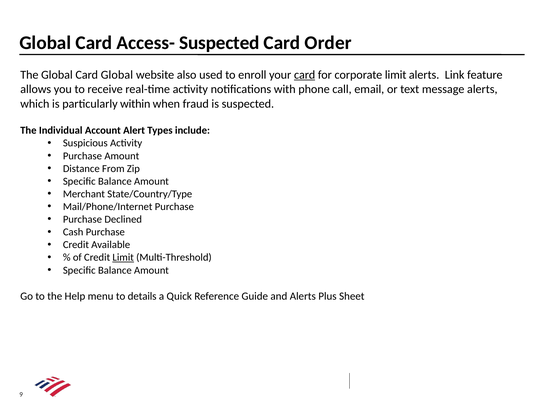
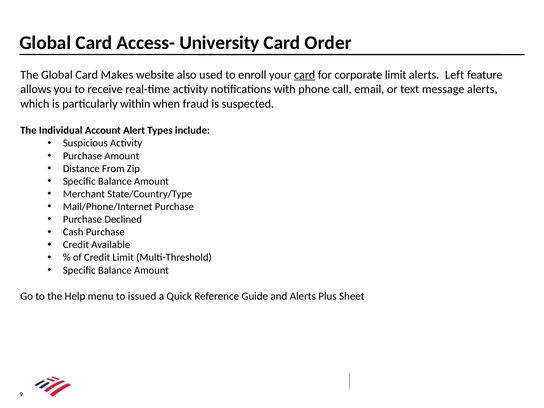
Access- Suspected: Suspected -> University (219, 43)
Card Global: Global -> Makes (117, 75)
Link: Link -> Left (455, 75)
Limit underline: present -> none (123, 257)
details: details -> issued (142, 296)
